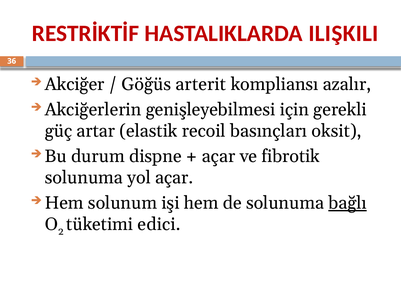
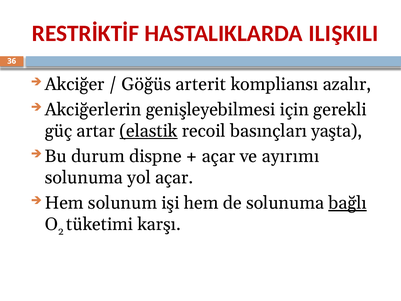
elastik underline: none -> present (149, 131)
oksit: oksit -> yaşta (337, 131)
fibrotik: fibrotik -> ayırımı (291, 156)
edici: edici -> karşı (159, 224)
